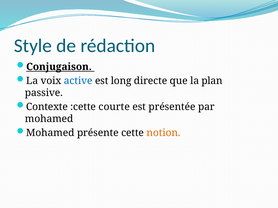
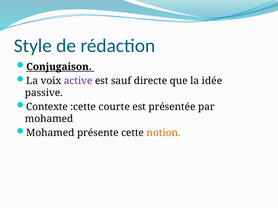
active colour: blue -> purple (78, 81)
long: long -> sauf (121, 81)
plan: plan -> idée (212, 81)
